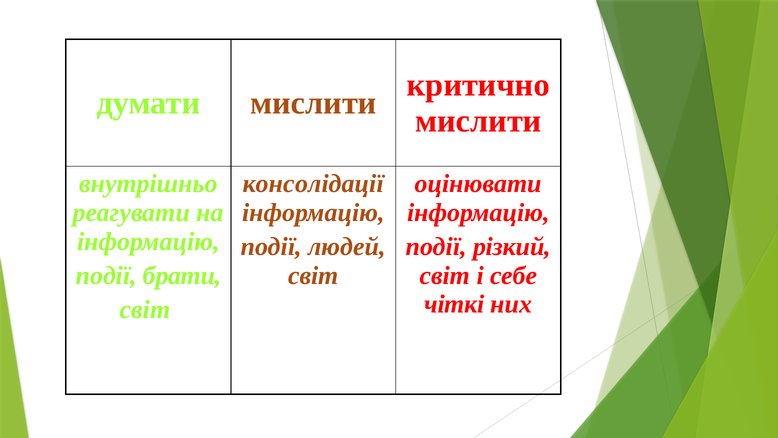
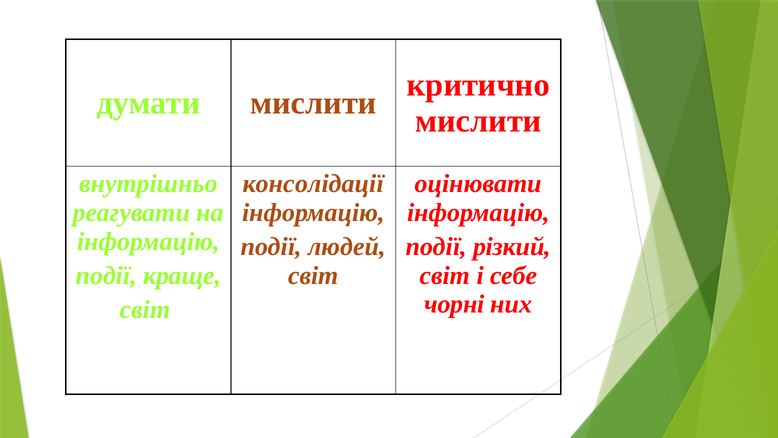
брати: брати -> краще (182, 275)
чіткі: чіткі -> чорні (454, 304)
